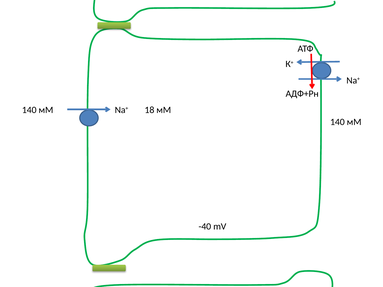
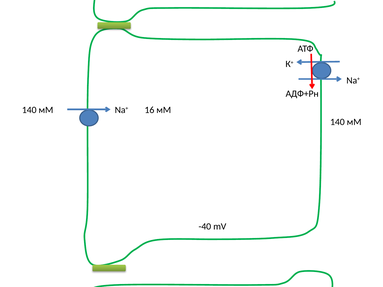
18: 18 -> 16 (149, 110)
